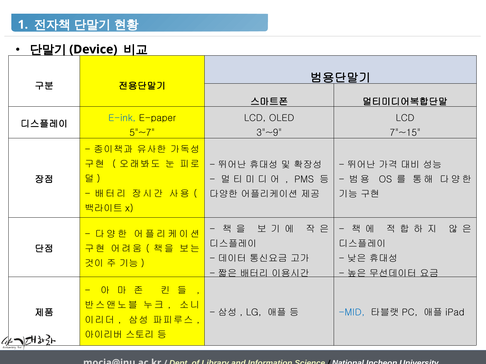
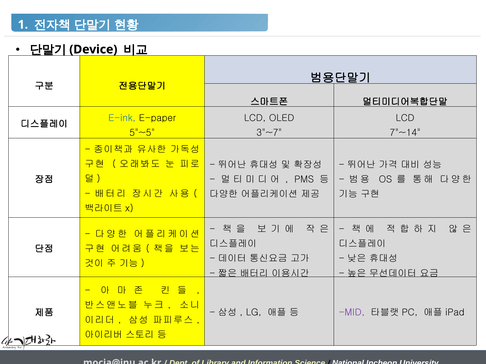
5"~7: 5"~7 -> 5"~5 (142, 133)
3"~9: 3"~9 -> 3"~7 (269, 133)
7"~15: 7"~15 -> 7"~14 (405, 133)
MID colour: blue -> purple (352, 313)
